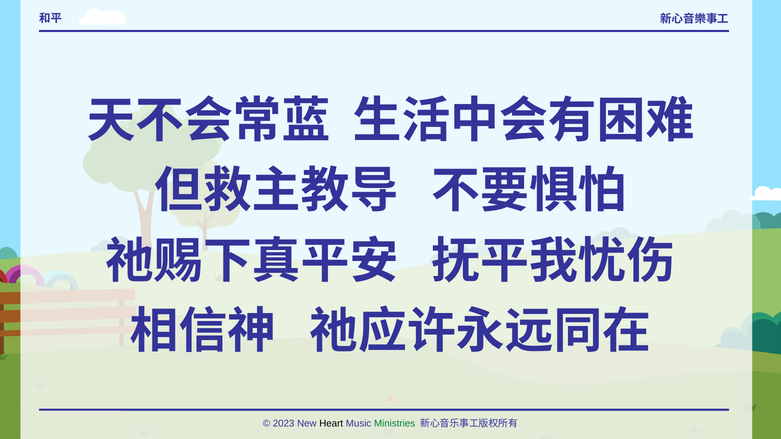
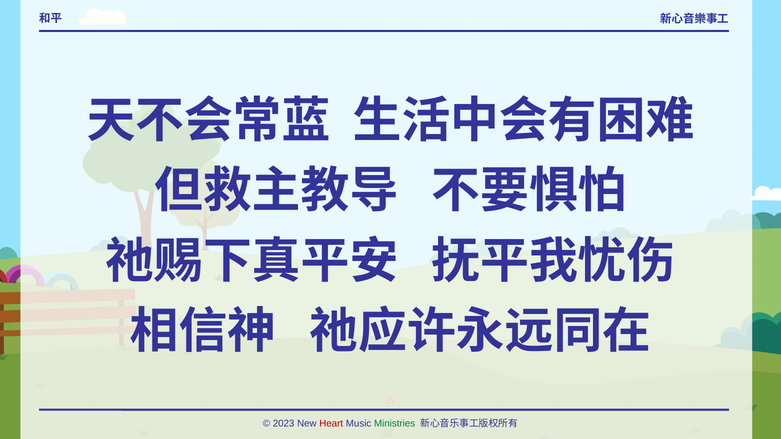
Heart colour: black -> red (331, 424)
